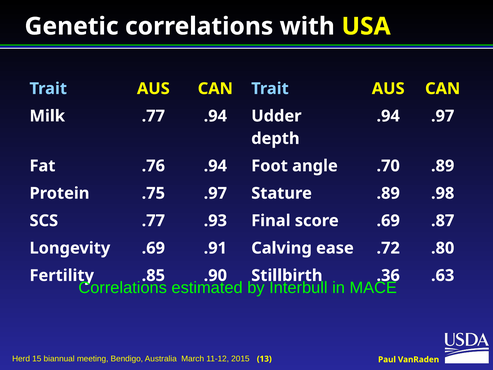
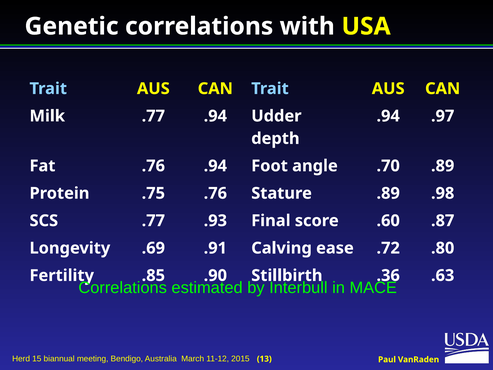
.75 .97: .97 -> .76 (215, 193)
score .69: .69 -> .60 (388, 221)
